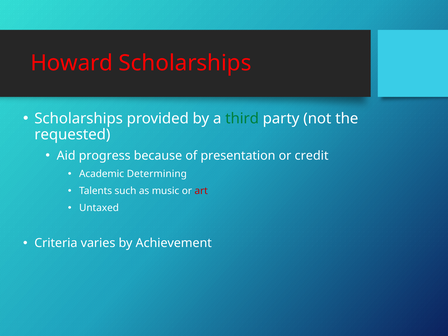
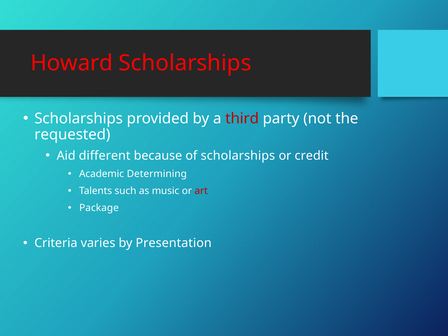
third colour: green -> red (242, 118)
progress: progress -> different (105, 156)
of presentation: presentation -> scholarships (238, 156)
Untaxed: Untaxed -> Package (99, 208)
Achievement: Achievement -> Presentation (174, 243)
